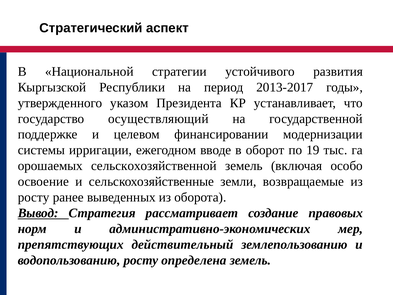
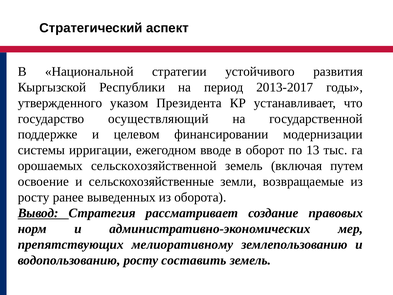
19: 19 -> 13 (313, 150)
особо: особо -> путем (347, 166)
действительный: действительный -> мелиоративному (182, 244)
определена: определена -> составить (194, 260)
